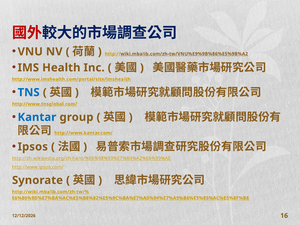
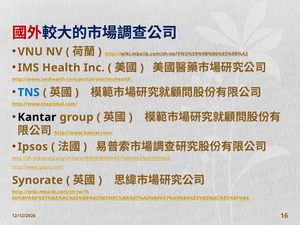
Kantar colour: blue -> black (37, 117)
